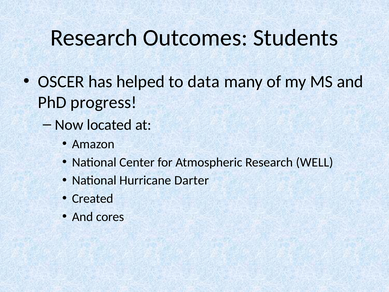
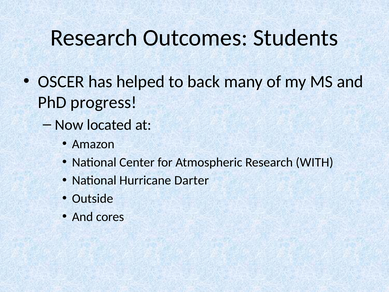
data: data -> back (204, 82)
WELL: WELL -> WITH (315, 162)
Created: Created -> Outside (93, 198)
